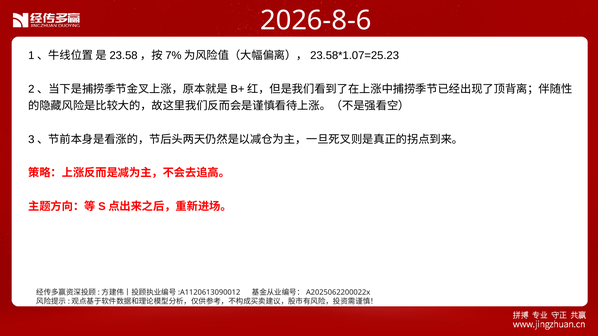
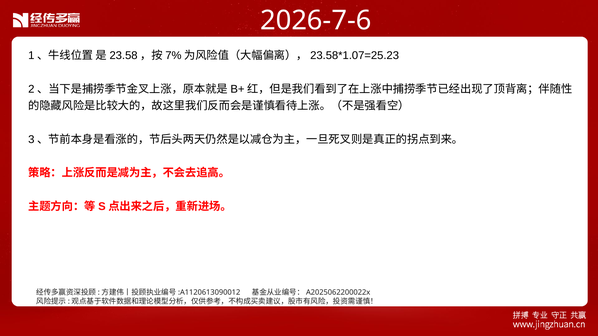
2026-8-6: 2026-8-6 -> 2026-7-6 (316, 21)
